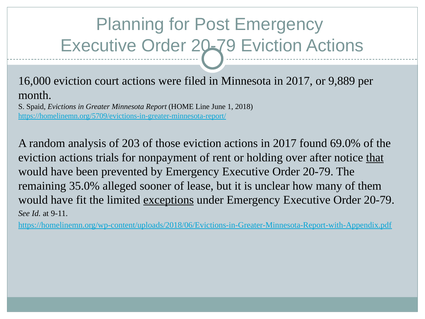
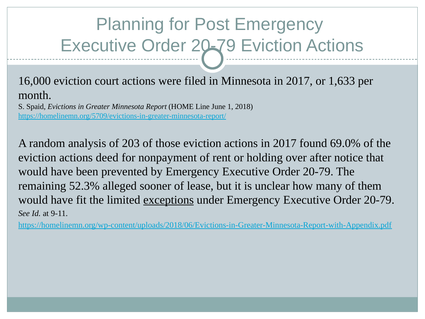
9,889: 9,889 -> 1,633 (342, 81)
trials: trials -> deed (107, 157)
that underline: present -> none (375, 157)
35.0%: 35.0% -> 52.3% (84, 186)
